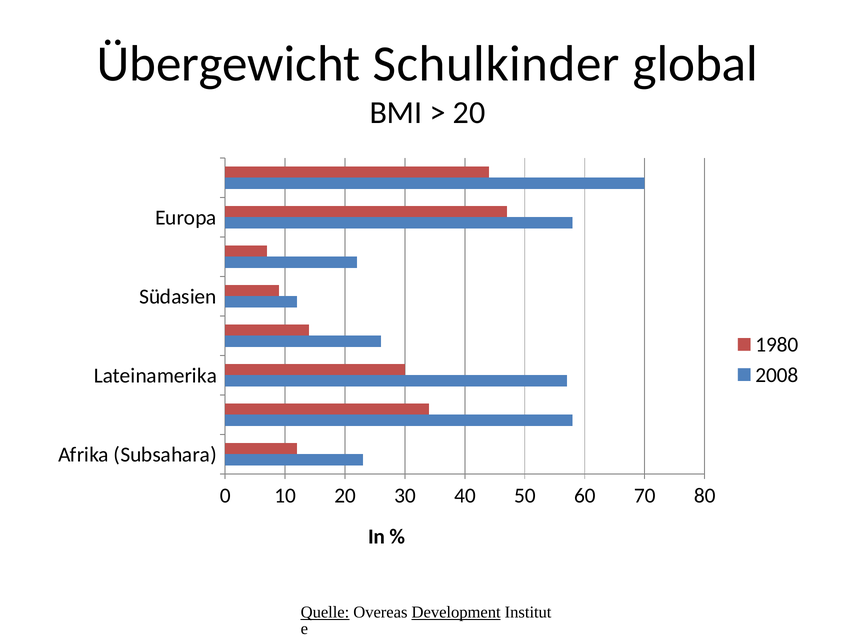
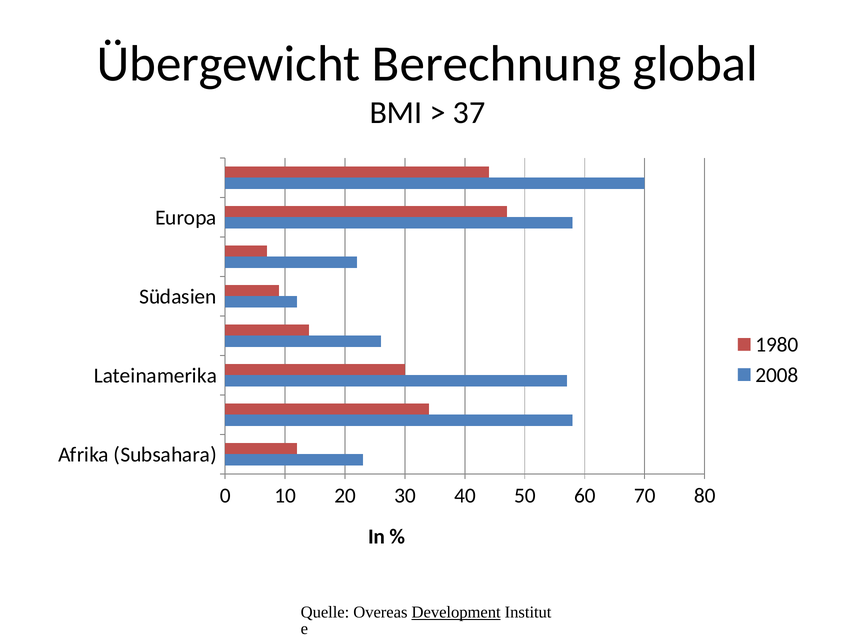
Schulkinder: Schulkinder -> Berechnung (496, 64)
20: 20 -> 37 (469, 113)
Quelle underline: present -> none (325, 613)
